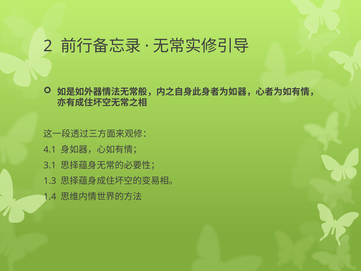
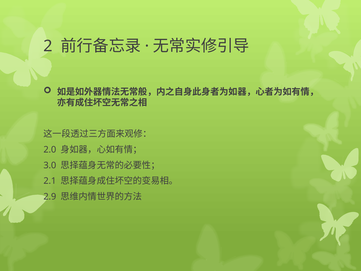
4.1: 4.1 -> 2.0 (50, 150)
3.1: 3.1 -> 3.0 (50, 165)
1.3: 1.3 -> 2.1 (50, 181)
1.4: 1.4 -> 2.9 (50, 196)
